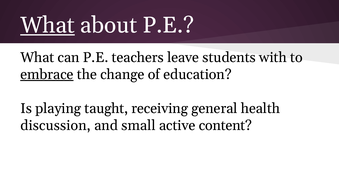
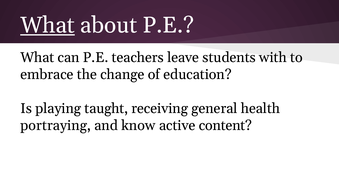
embrace underline: present -> none (47, 74)
discussion: discussion -> portraying (56, 125)
small: small -> know (138, 125)
